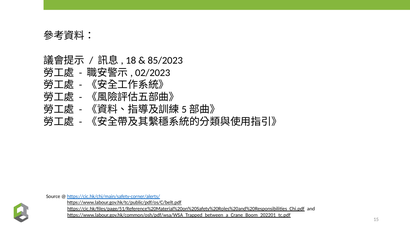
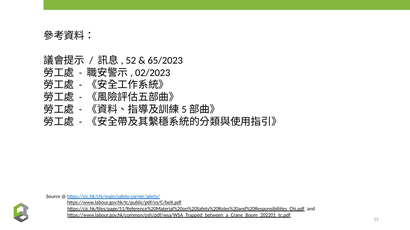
18: 18 -> 52 (131, 61)
85/2023: 85/2023 -> 65/2023 (165, 61)
